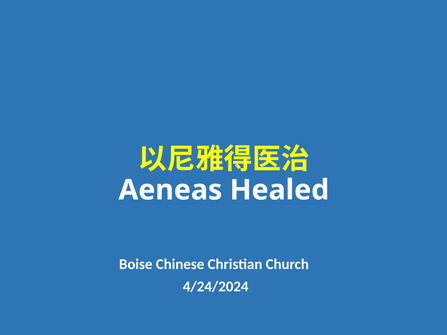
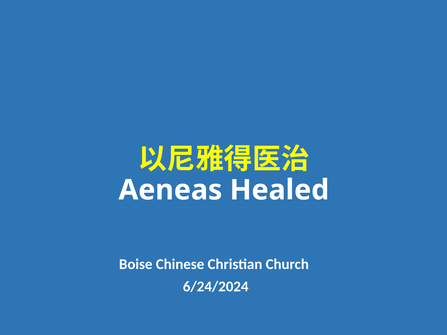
4/24/2024: 4/24/2024 -> 6/24/2024 (216, 287)
